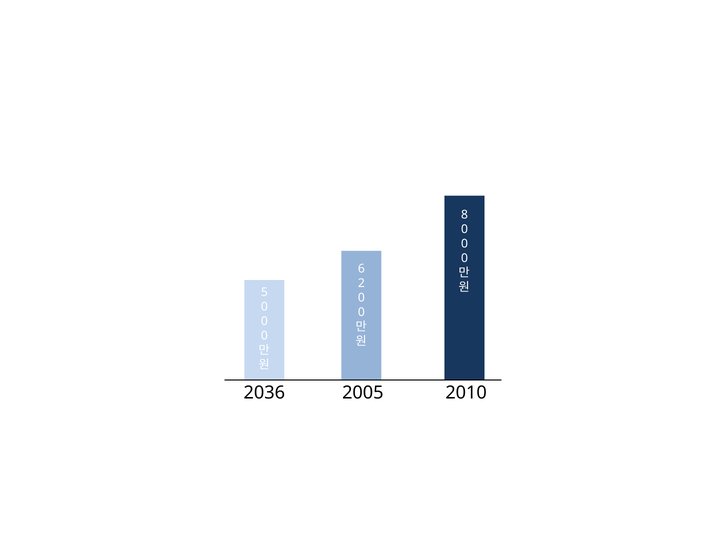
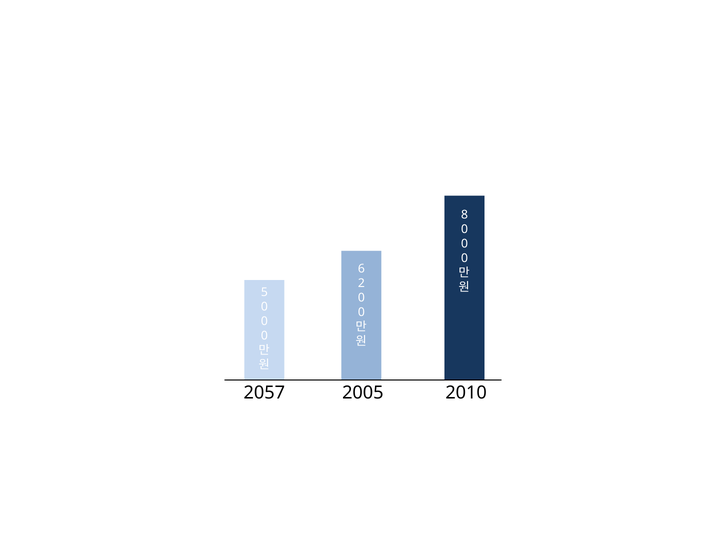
2036: 2036 -> 2057 (264, 393)
